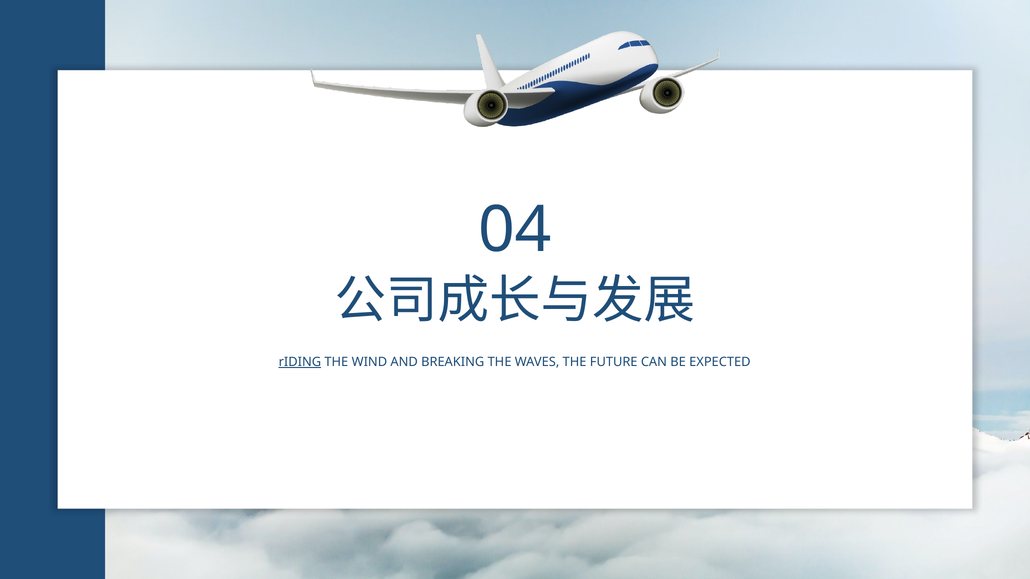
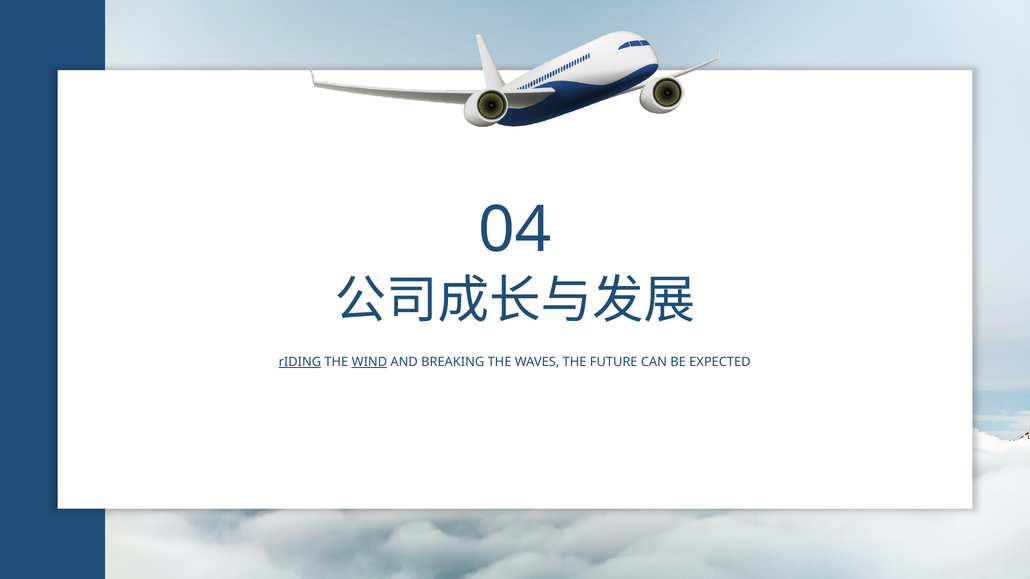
WIND underline: none -> present (369, 362)
